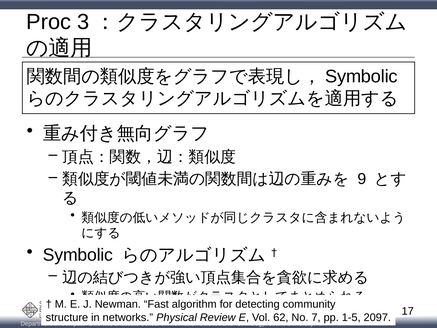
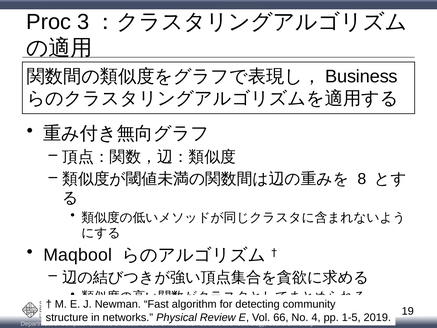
Symbolic: Symbolic -> Business (361, 76)
9: 9 -> 8 (362, 179)
Symbolic: Symbolic -> Maqbool (78, 255)
17: 17 -> 19 (408, 311)
62: 62 -> 66 (281, 317)
7: 7 -> 4 (316, 317)
2097: 2097 -> 2019 (377, 317)
